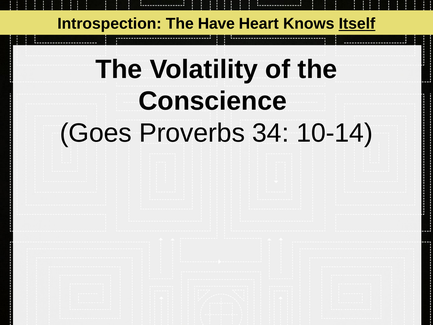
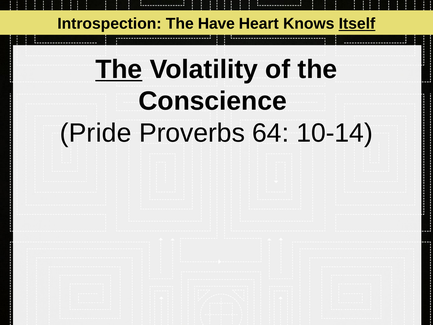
The underline: none -> present (119, 69)
Goes: Goes -> Pride (96, 133)
34: 34 -> 64 (271, 133)
